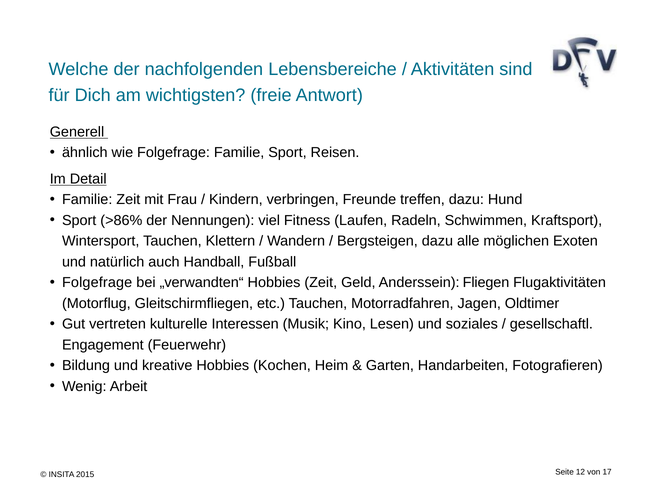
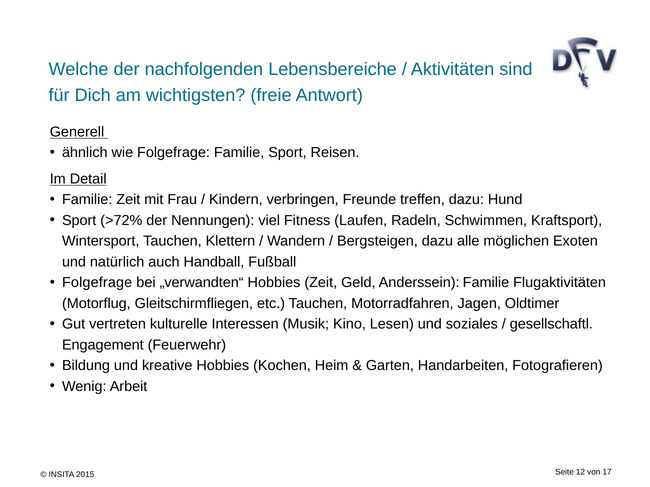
>86%: >86% -> >72% (121, 221)
Anderssein Fliegen: Fliegen -> Familie (486, 283)
